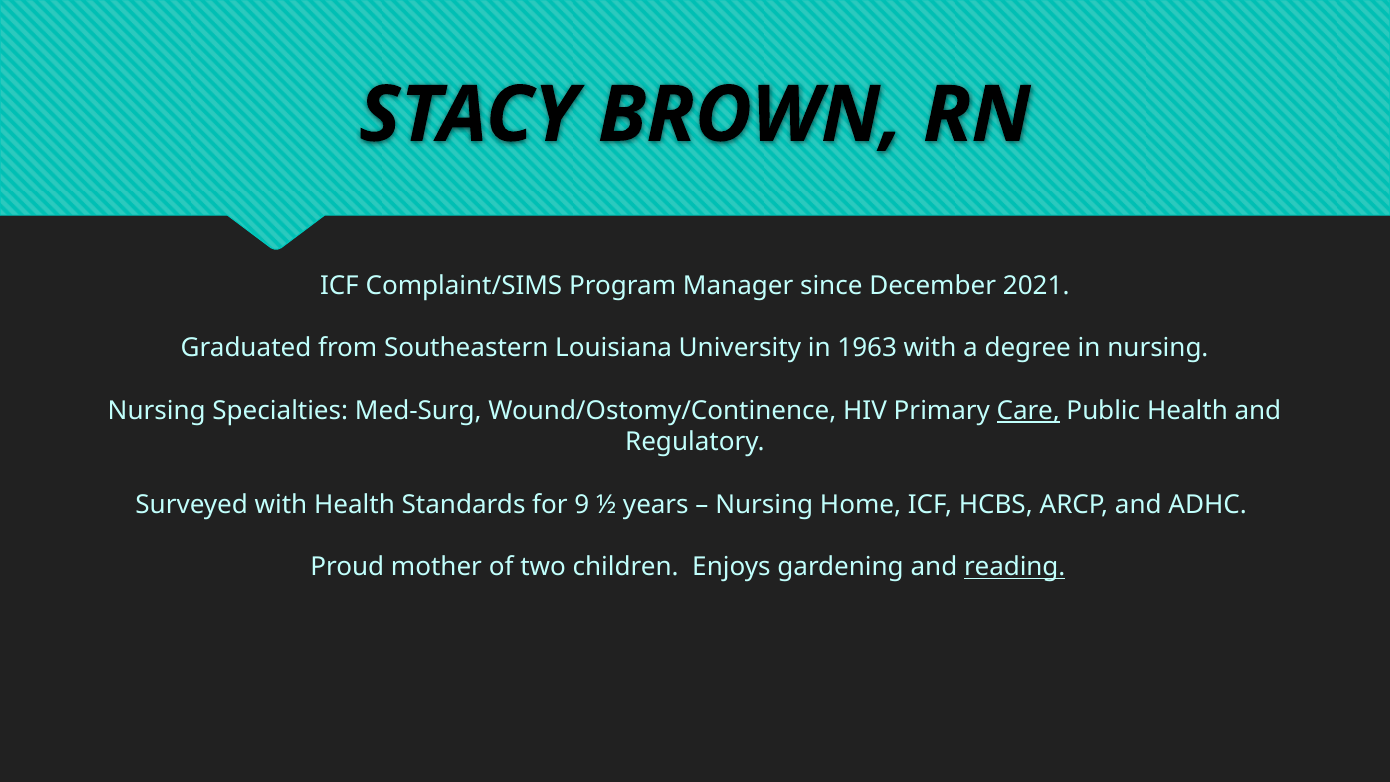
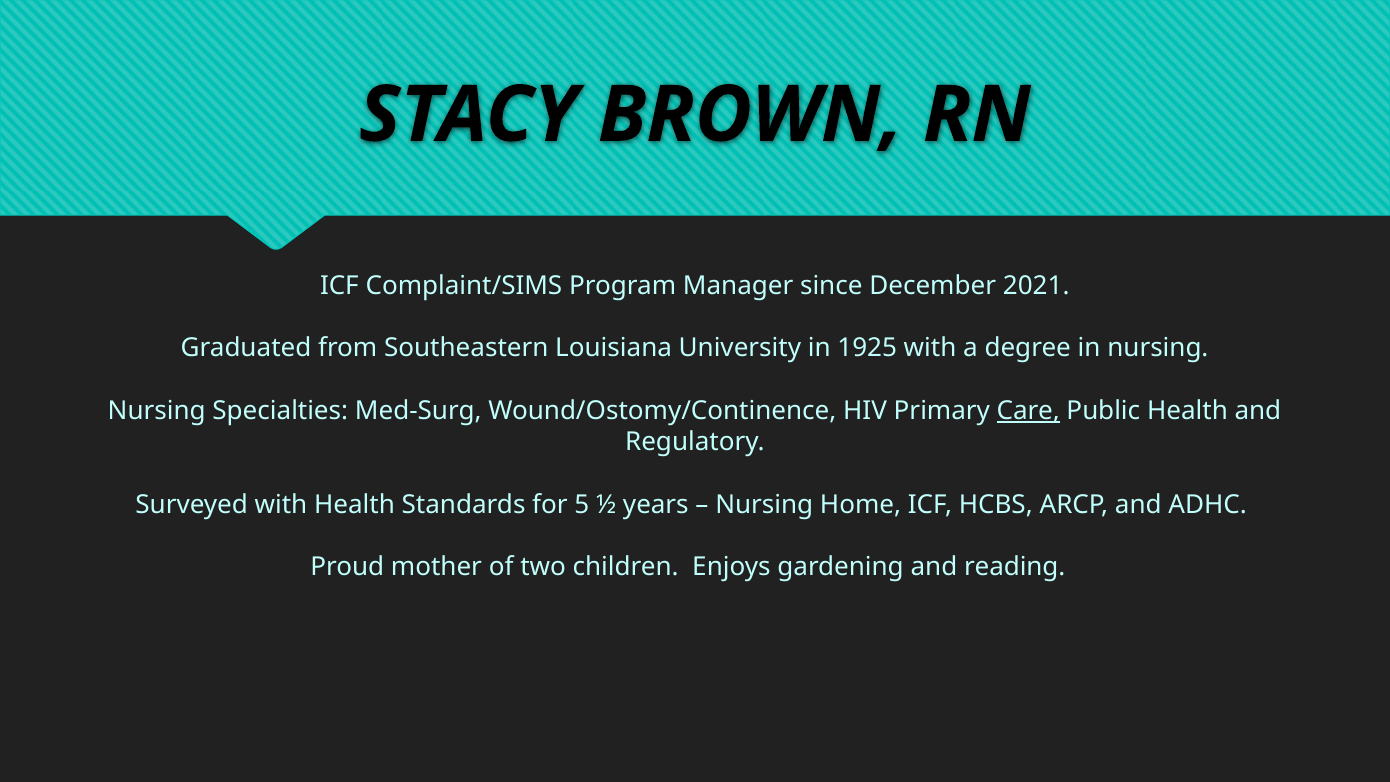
1963: 1963 -> 1925 (867, 348)
9: 9 -> 5 (582, 505)
reading underline: present -> none (1015, 567)
